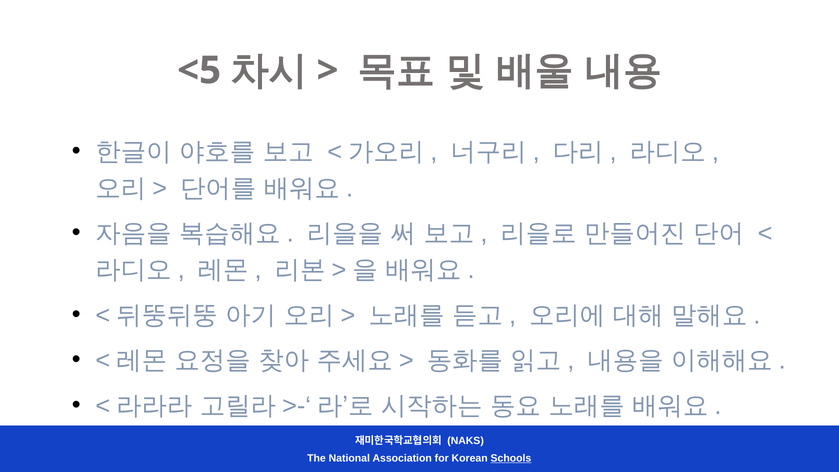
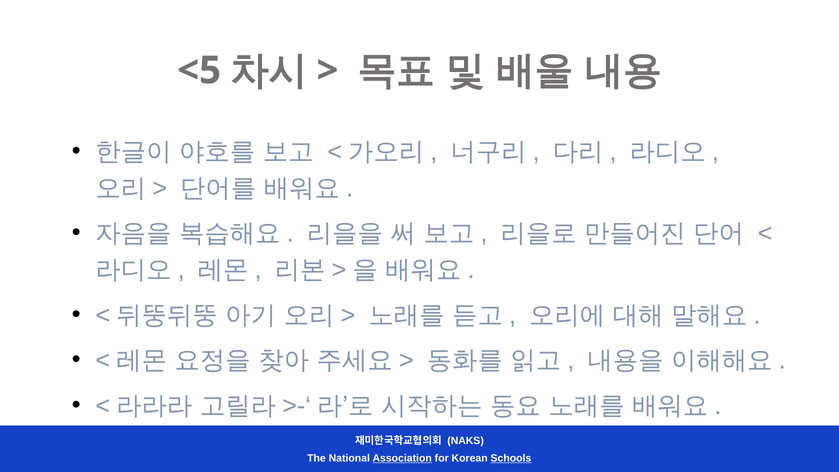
Association underline: none -> present (402, 458)
